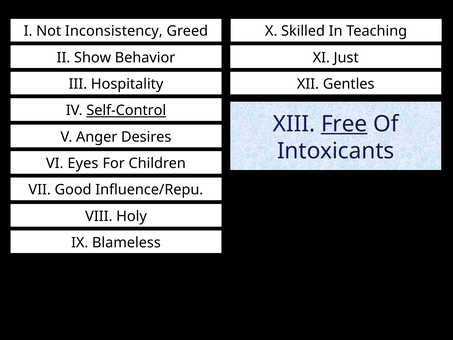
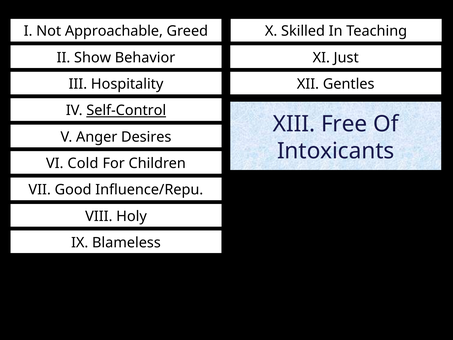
Inconsistency: Inconsistency -> Approachable (114, 31)
Free underline: present -> none (344, 124)
Eyes: Eyes -> Cold (83, 163)
